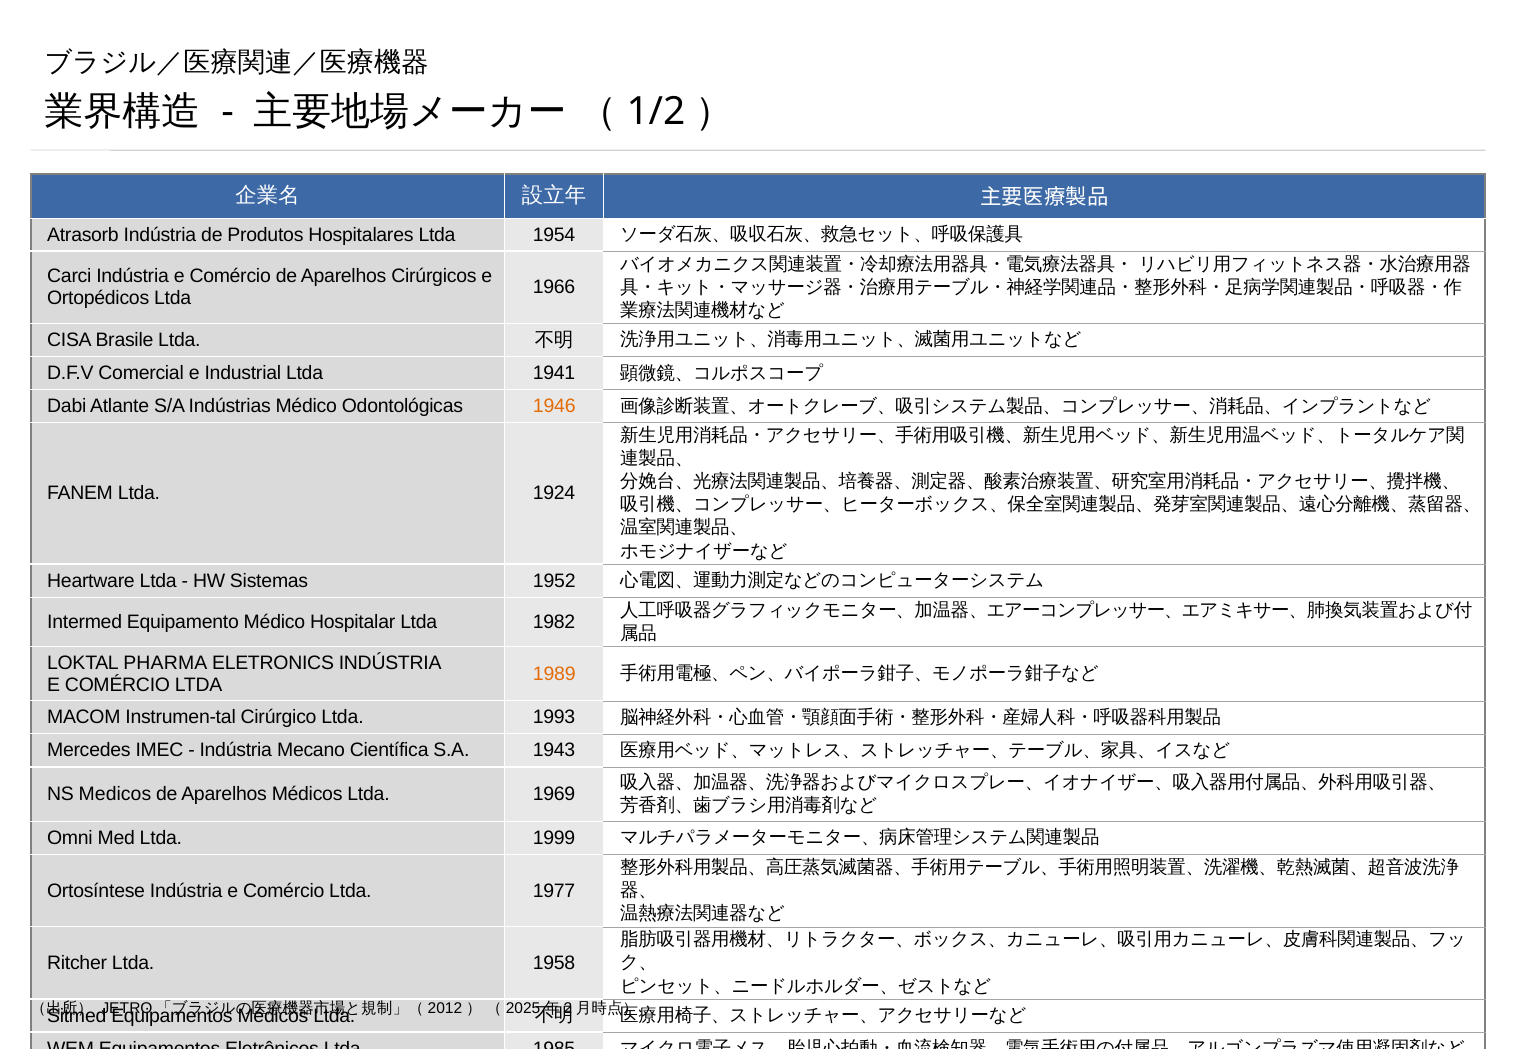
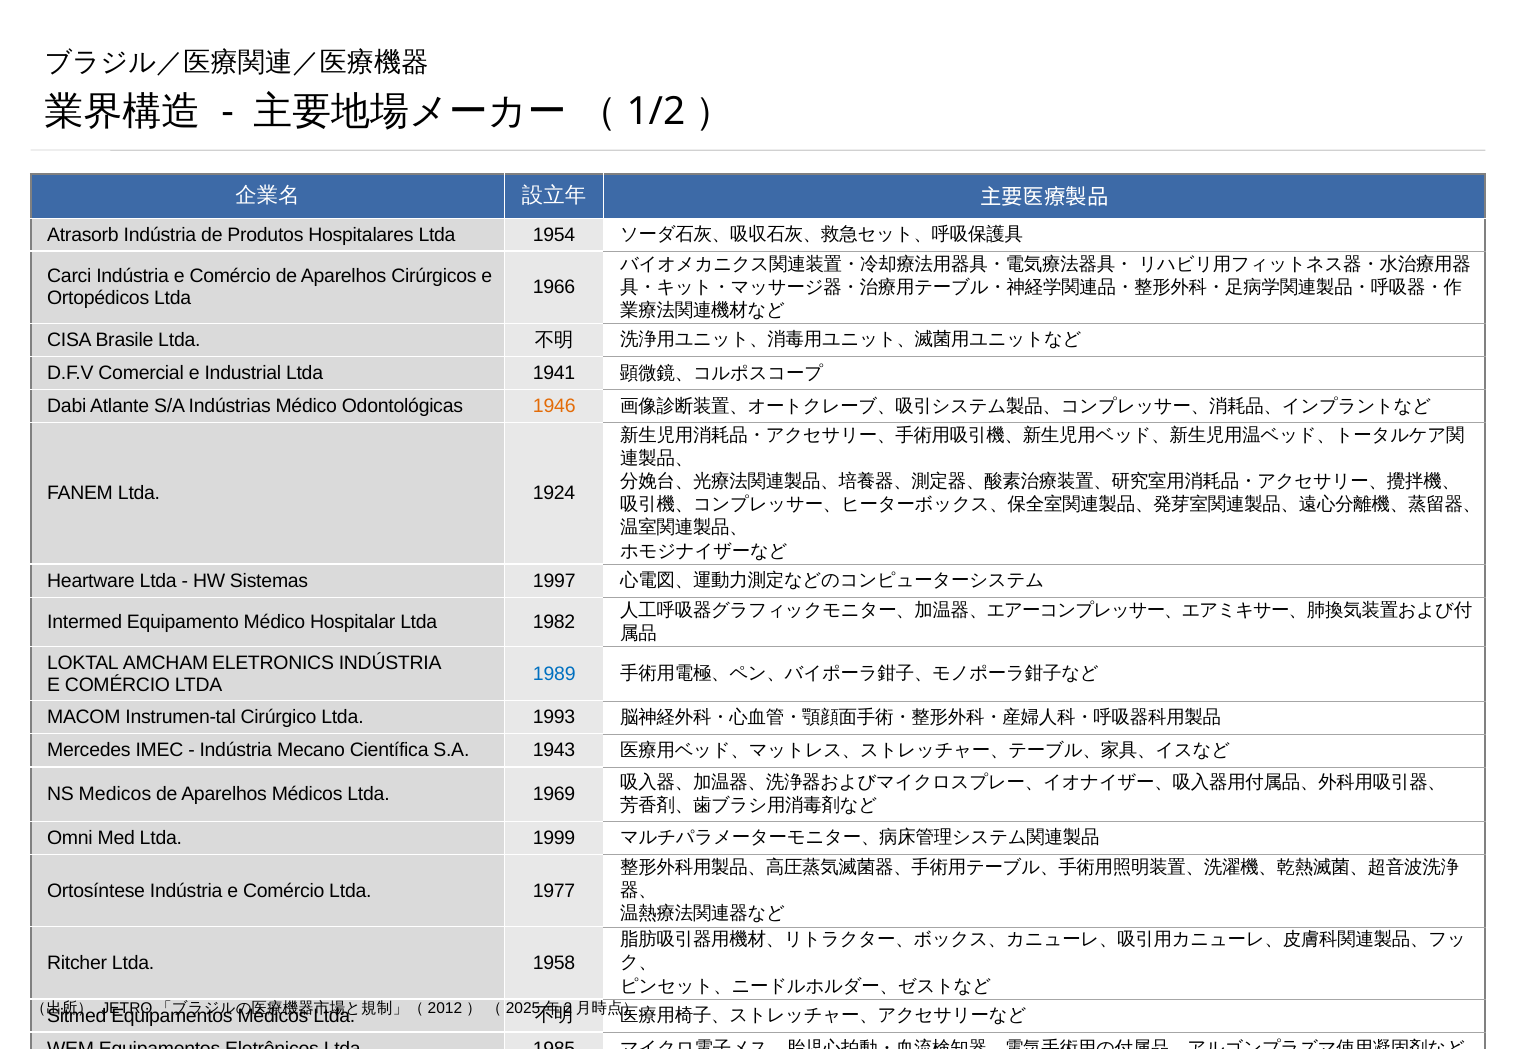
1952: 1952 -> 1997 (554, 581)
PHARMA: PHARMA -> AMCHAM (166, 663)
1989 colour: orange -> blue (554, 674)
